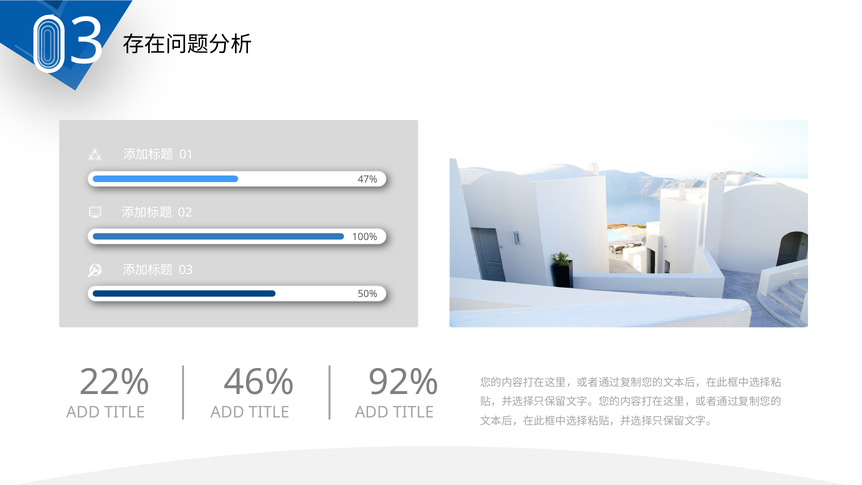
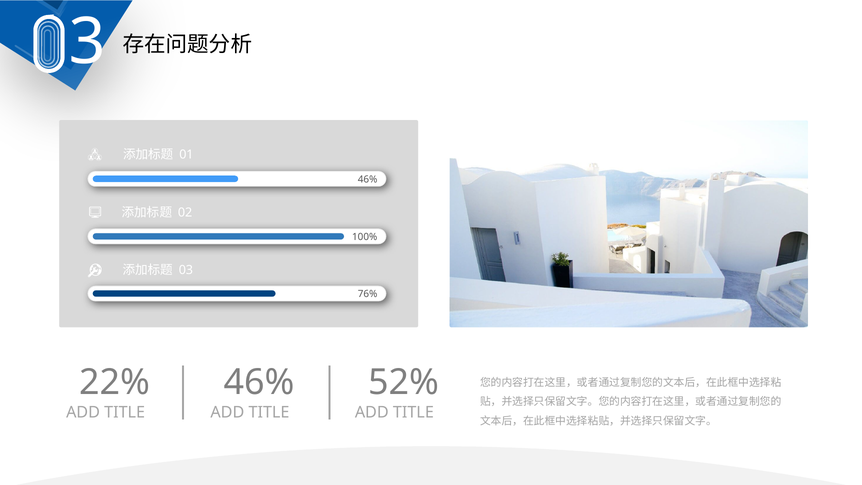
47%: 47% -> 46% (368, 179)
50%: 50% -> 76% (368, 294)
92%: 92% -> 52% (404, 382)
